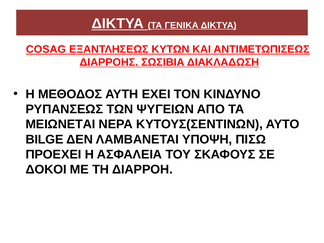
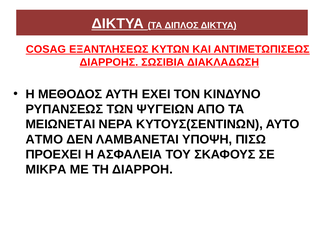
ΓΕΝΙΚΑ: ΓΕΝΙΚΑ -> ΔΙΠΛΟΣ (182, 25)
BILGE: BILGE -> ΑΤΜΟ (44, 139)
ΔΟΚΟΙ: ΔΟΚΟΙ -> ΜΙΚΡΑ (46, 170)
